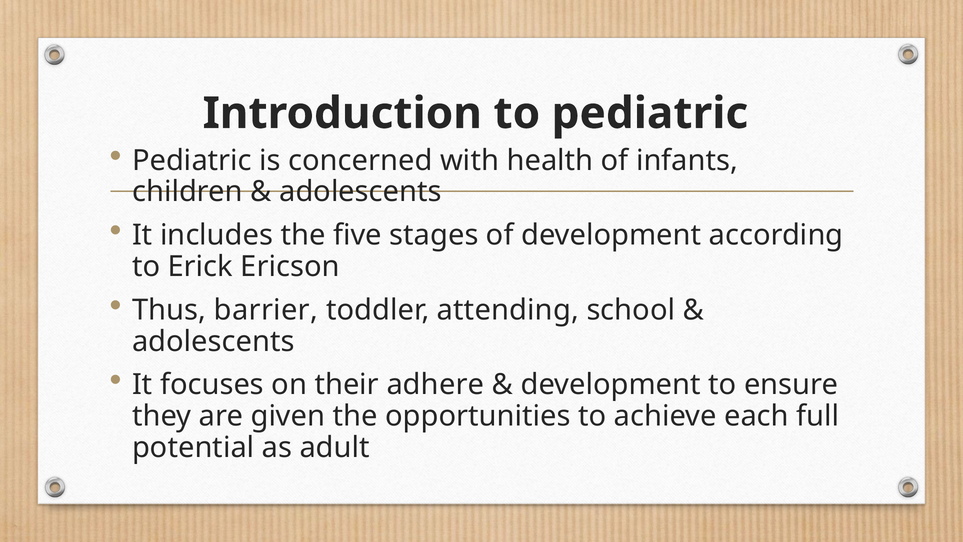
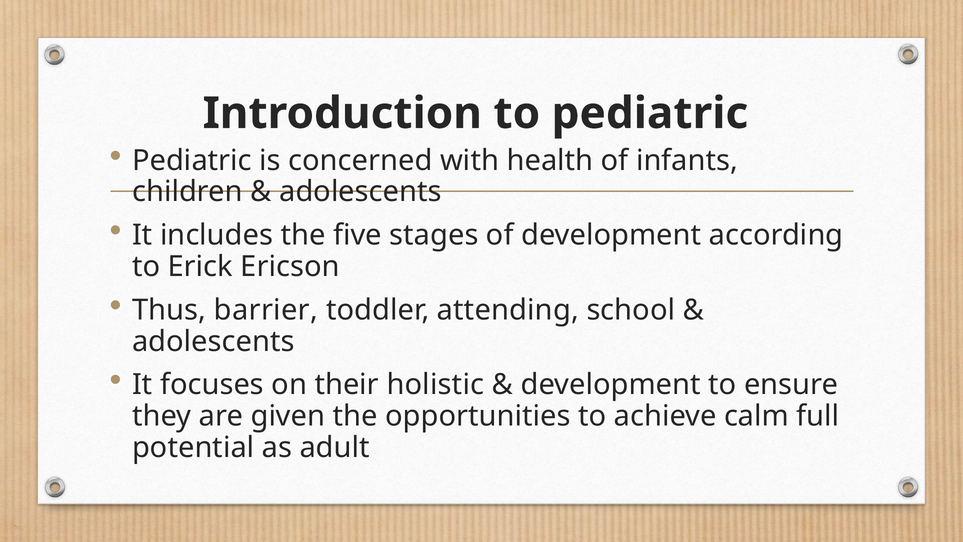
adhere: adhere -> holistic (435, 385)
each: each -> calm (756, 416)
